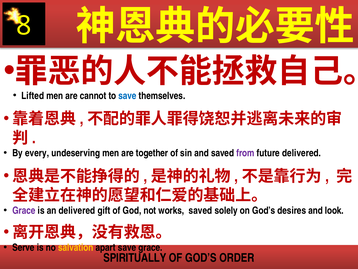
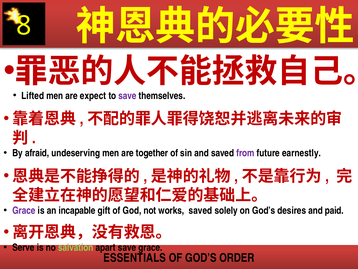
cannot: cannot -> expect (93, 96)
save colour: blue -> purple (127, 96)
every: every -> afraid (37, 153)
future delivered: delivered -> earnestly (302, 153)
an delivered: delivered -> incapable (77, 210)
look: look -> paid (334, 210)
salvation colour: yellow -> light green (76, 247)
SPIRITUALLY: SPIRITUALLY -> ESSENTIALS (135, 257)
